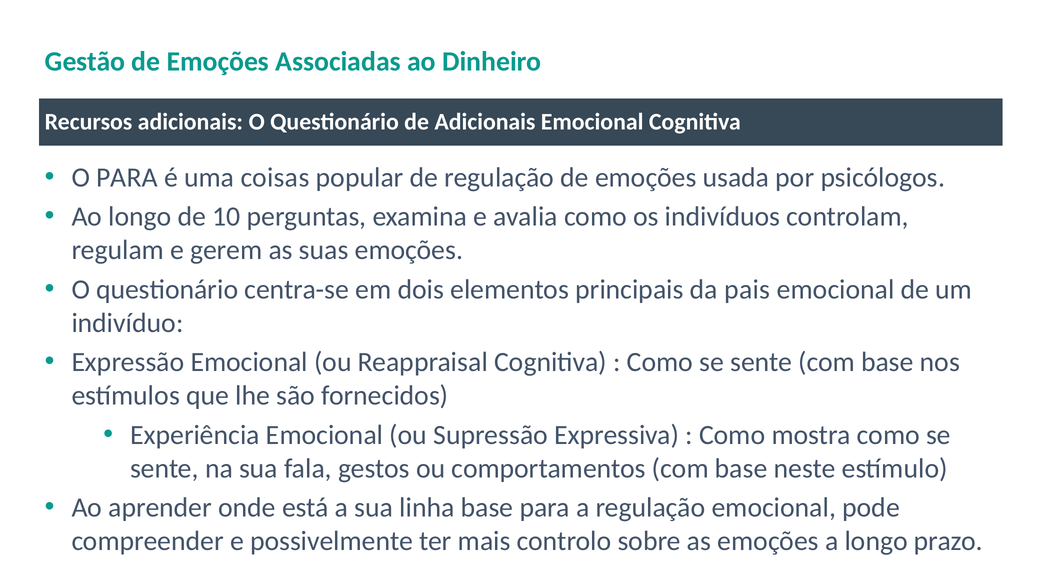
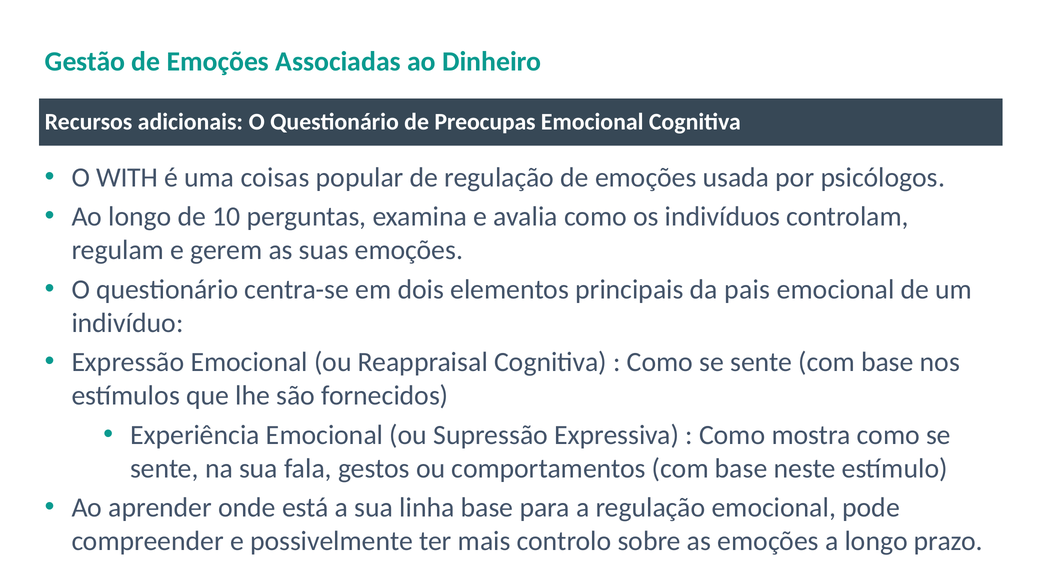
de Adicionais: Adicionais -> Preocupas (485, 122)
O PARA: PARA -> WITH (127, 177)
